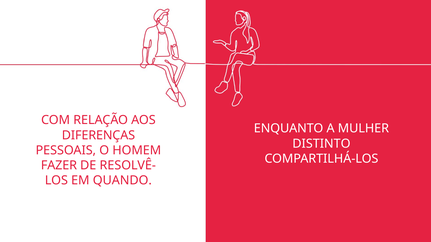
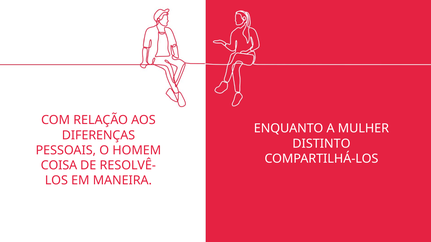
FAZER: FAZER -> COISA (59, 166)
QUANDO: QUANDO -> MANEIRA (122, 181)
